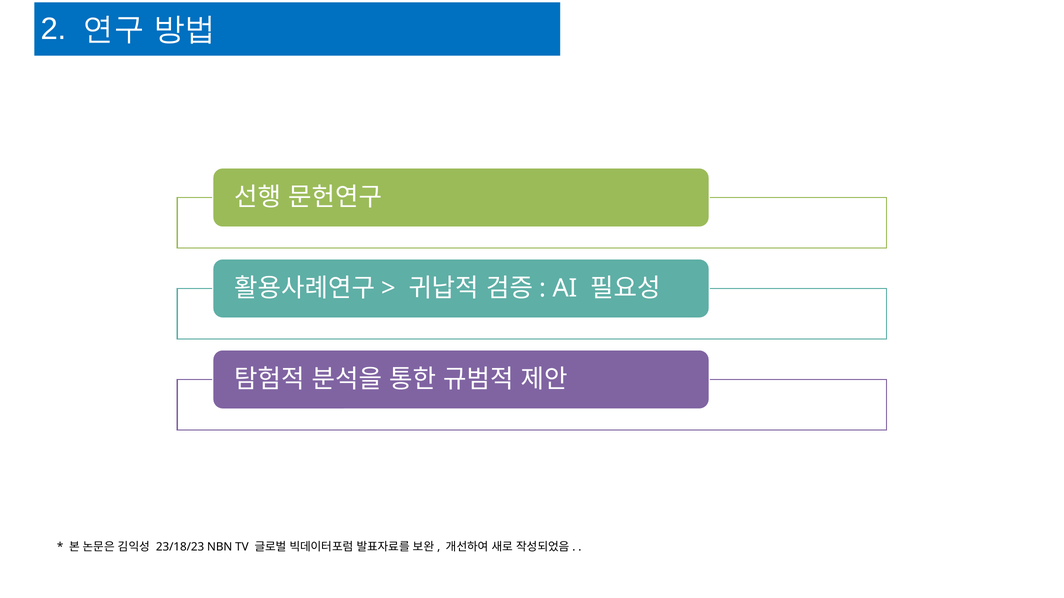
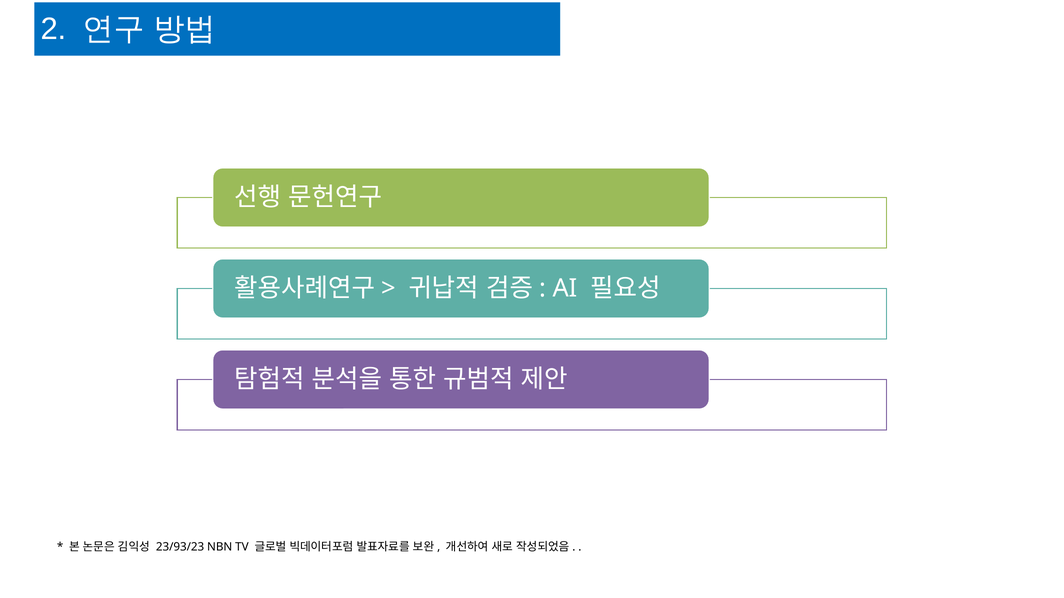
23/18/23: 23/18/23 -> 23/93/23 (180, 547)
